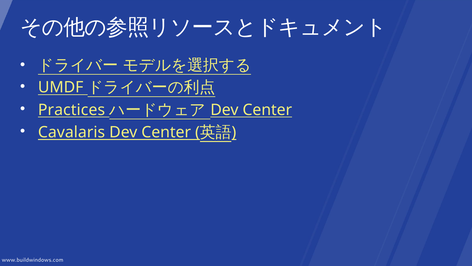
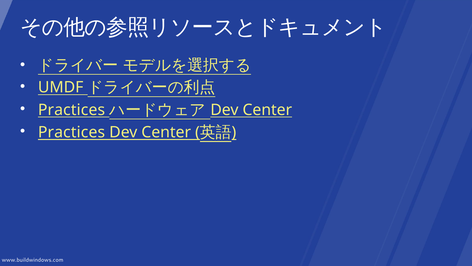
Cavalaris: Cavalaris -> Practices (71, 132)
